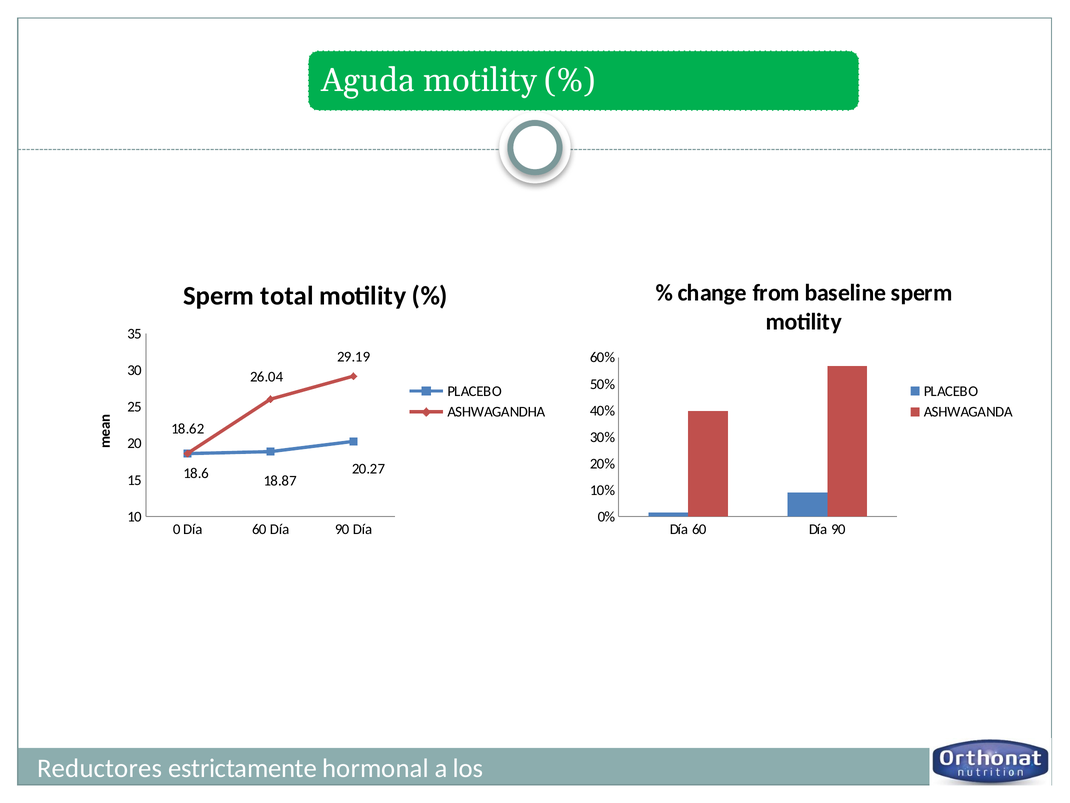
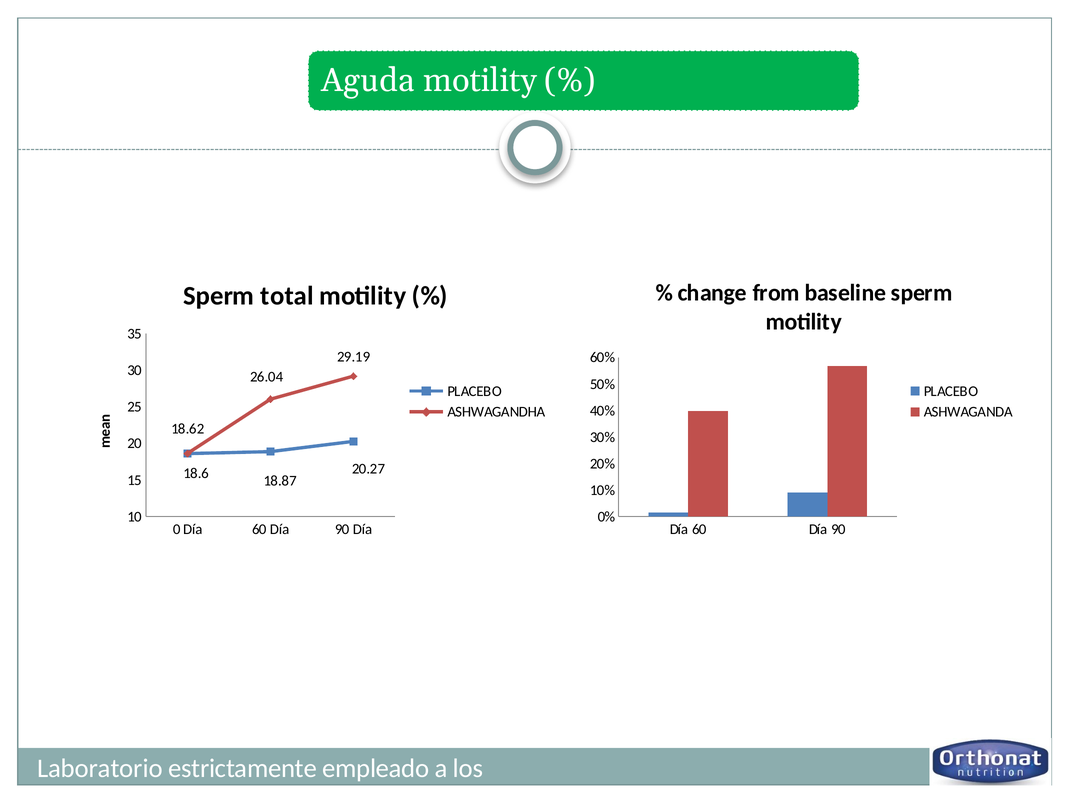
Reductores: Reductores -> Laboratorio (100, 768)
hormonal: hormonal -> empleado (376, 768)
